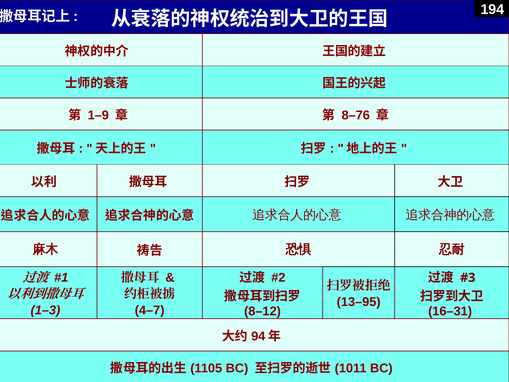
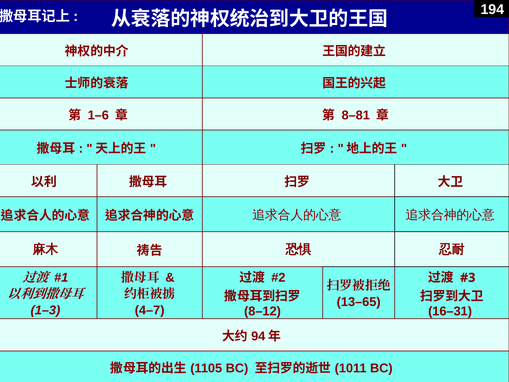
1–9: 1–9 -> 1–6 (98, 115)
8–76: 8–76 -> 8–81 (356, 115)
13–95: 13–95 -> 13–65 (359, 302)
